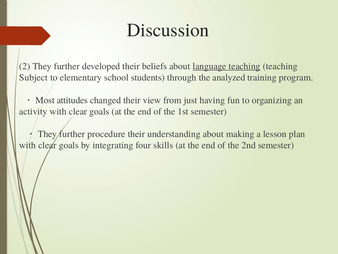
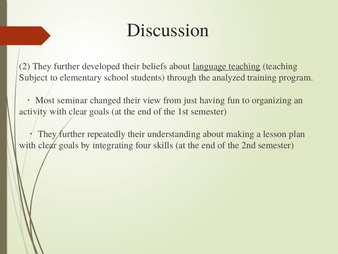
attitudes: attitudes -> seminar (72, 100)
procedure: procedure -> repeatedly (106, 134)
